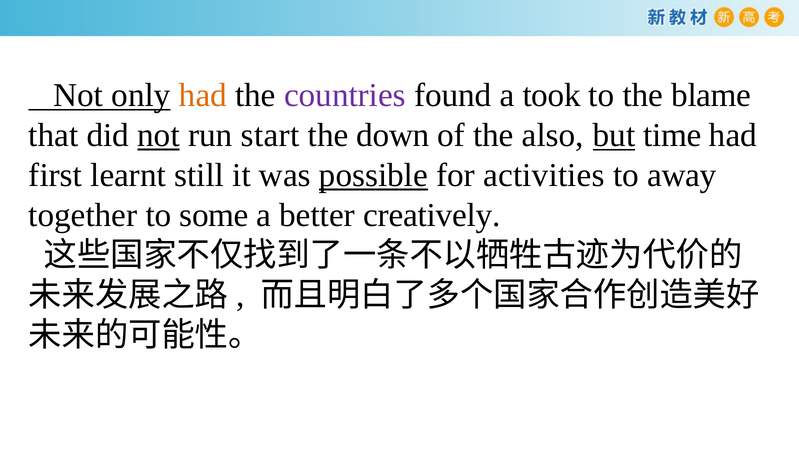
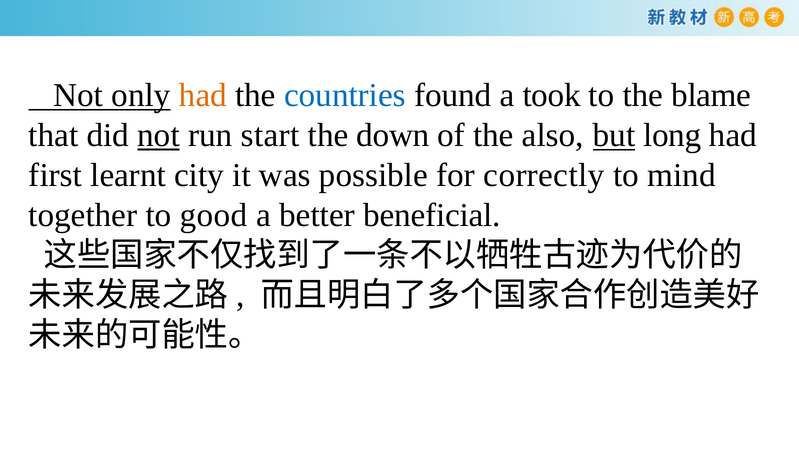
countries colour: purple -> blue (345, 95)
time: time -> long (672, 135)
still: still -> city (199, 175)
possible underline: present -> none (373, 175)
activities: activities -> correctly (544, 175)
away: away -> mind (682, 175)
some: some -> good (214, 215)
creatively: creatively -> beneficial (432, 215)
